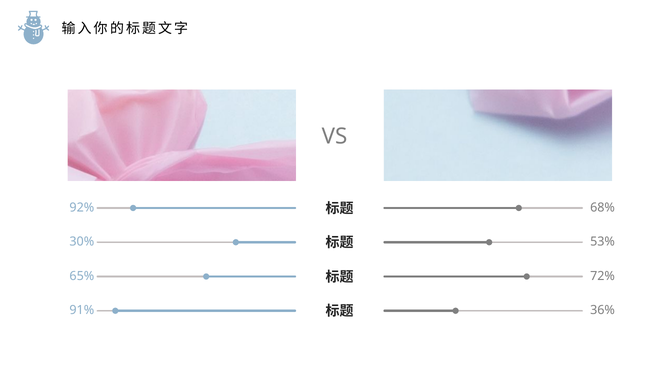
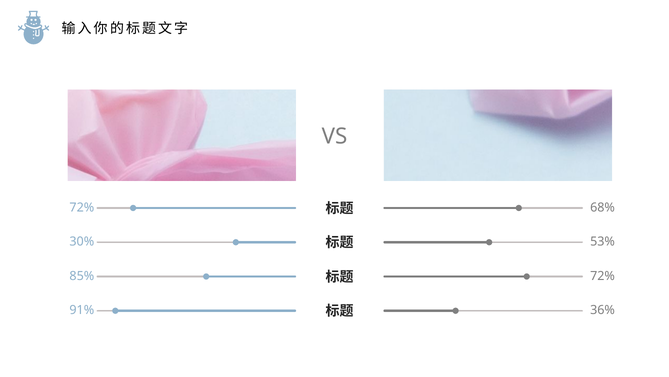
92%: 92% -> 72% (82, 207)
65%: 65% -> 85% (82, 275)
